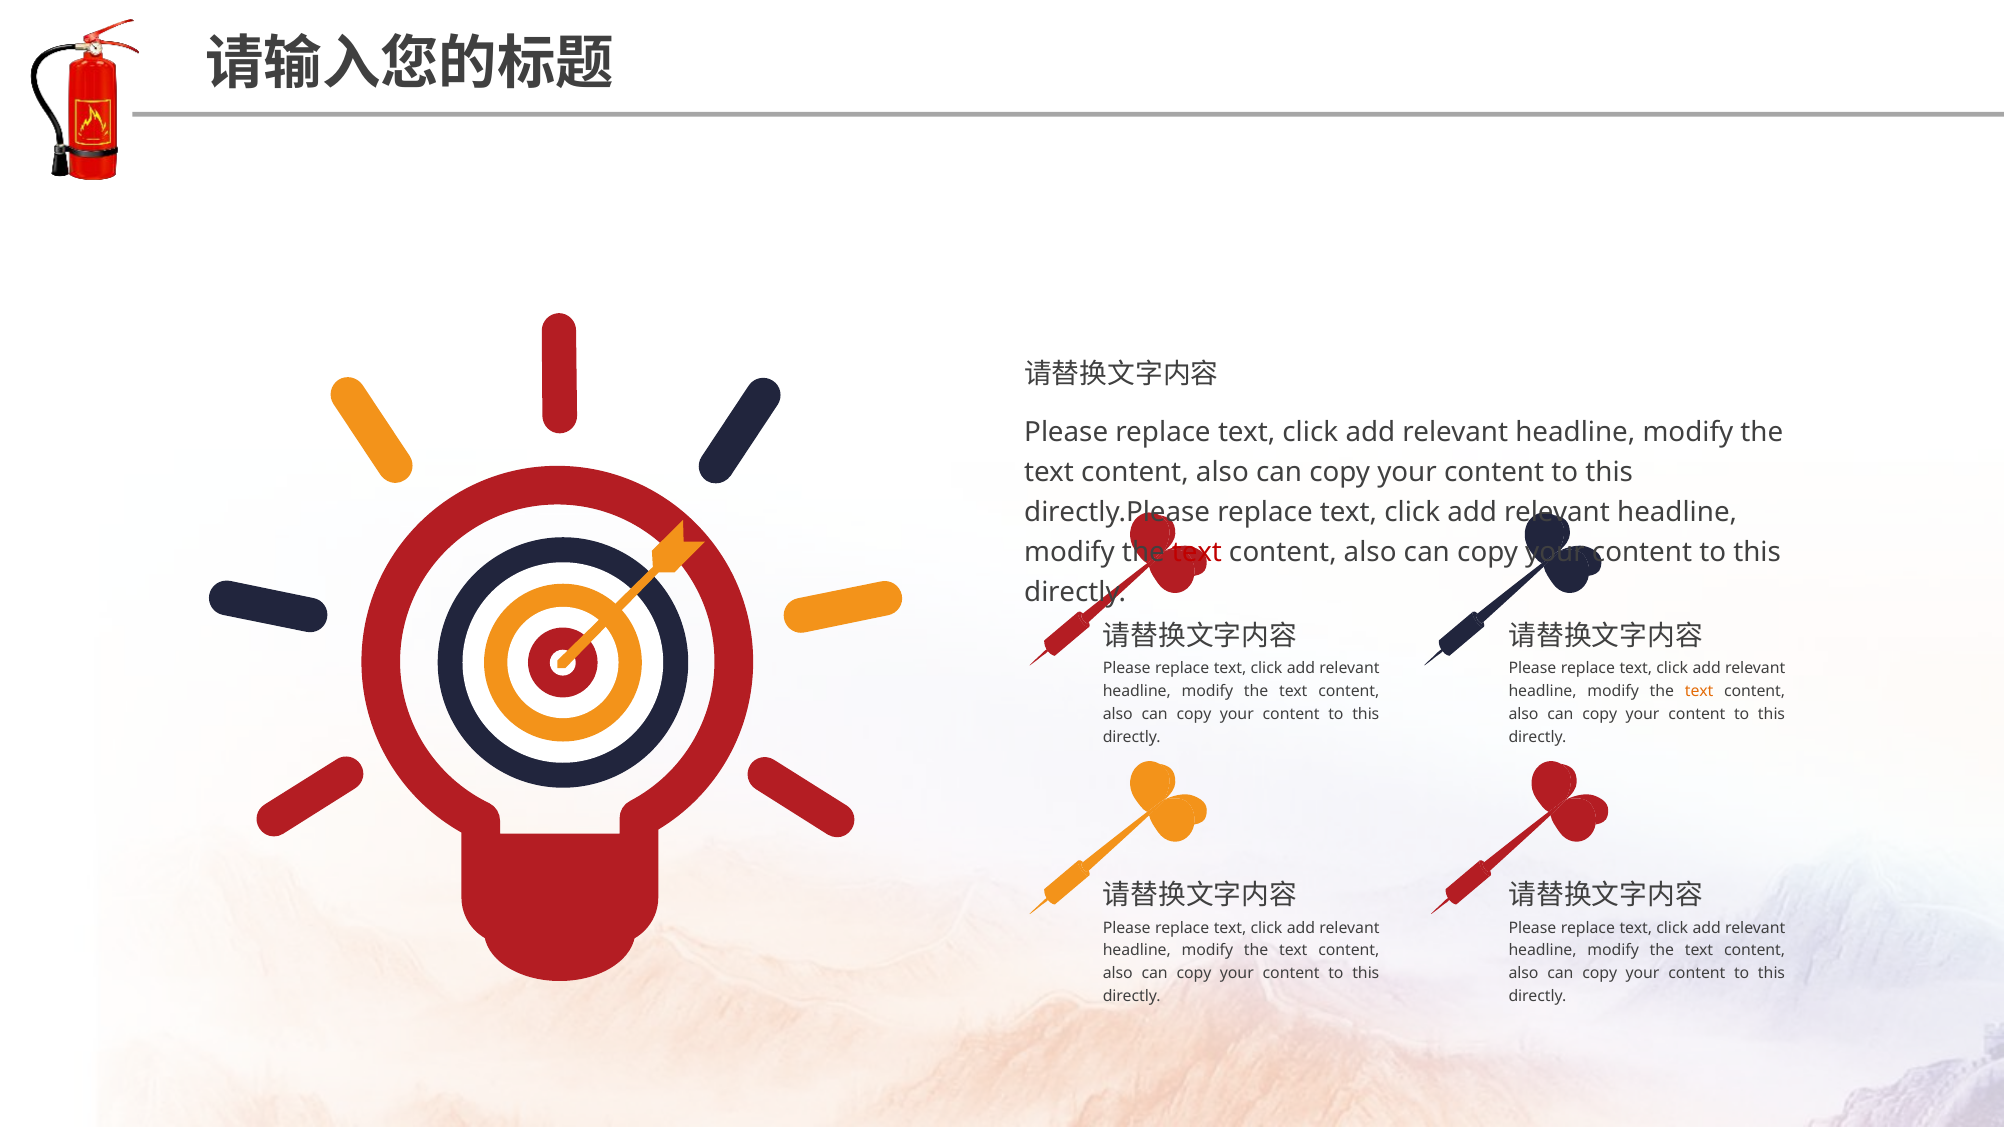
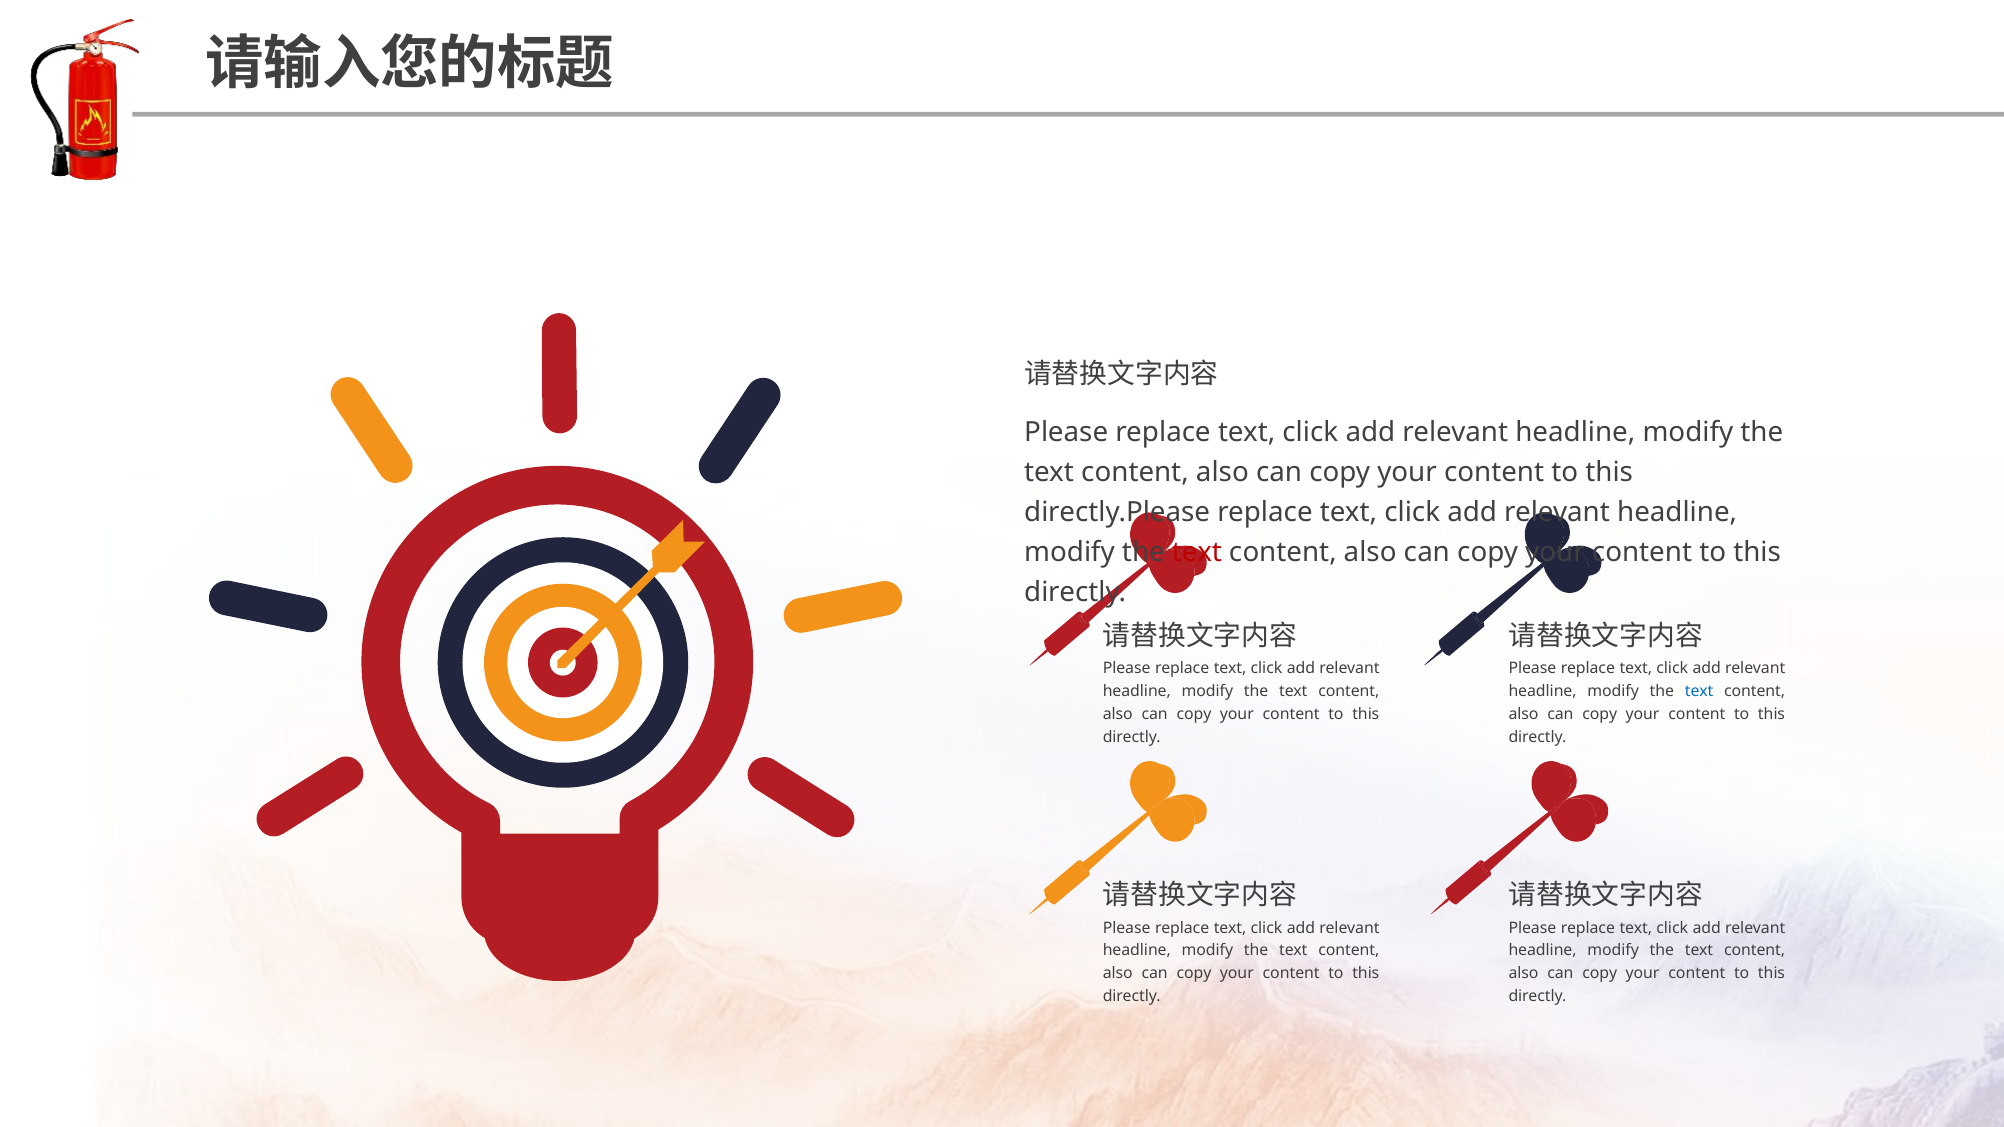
text colour: orange -> blue (1699, 692)
